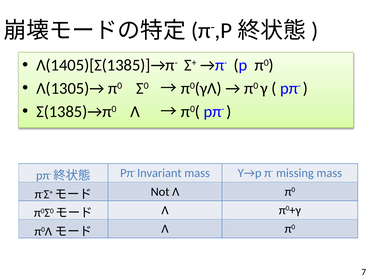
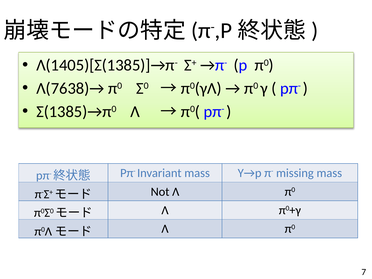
Λ(1305)→: Λ(1305)→ -> Λ(7638)→ (70, 88)
